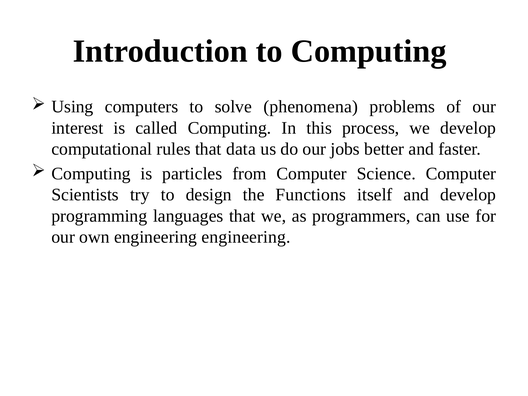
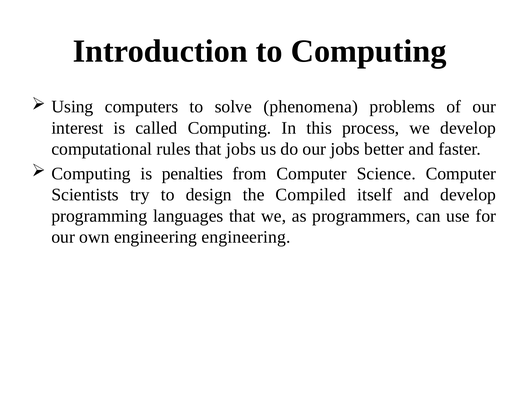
that data: data -> jobs (241, 149)
particles: particles -> penalties (192, 174)
Functions: Functions -> Compiled (311, 195)
